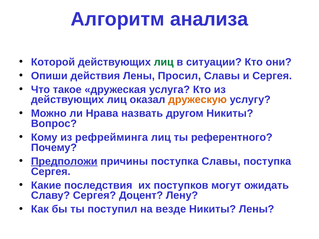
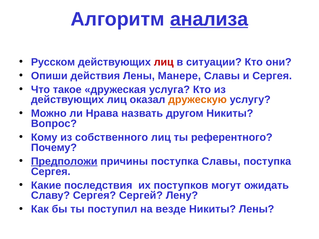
анализа underline: none -> present (209, 19)
Которой: Которой -> Русском (53, 62)
лиц colour: green -> red (164, 62)
Просил: Просил -> Манере (179, 76)
рефрейминга: рефрейминга -> собственного (112, 138)
Доцент: Доцент -> Сергей (141, 196)
